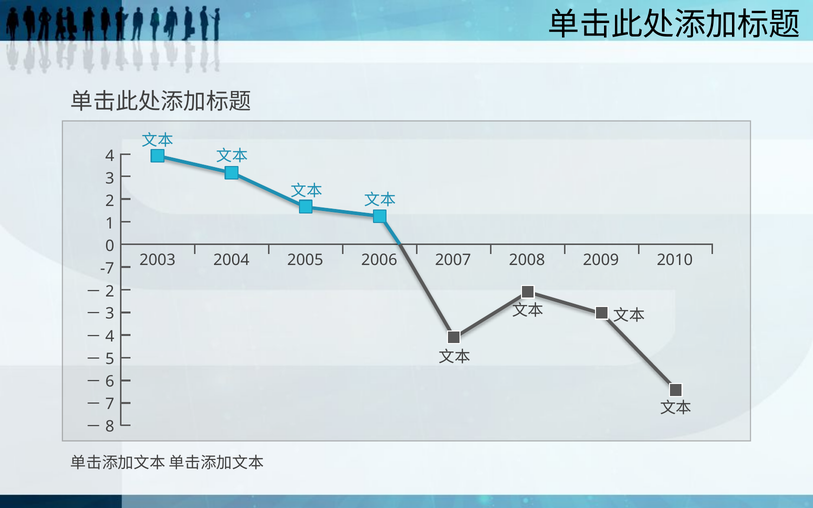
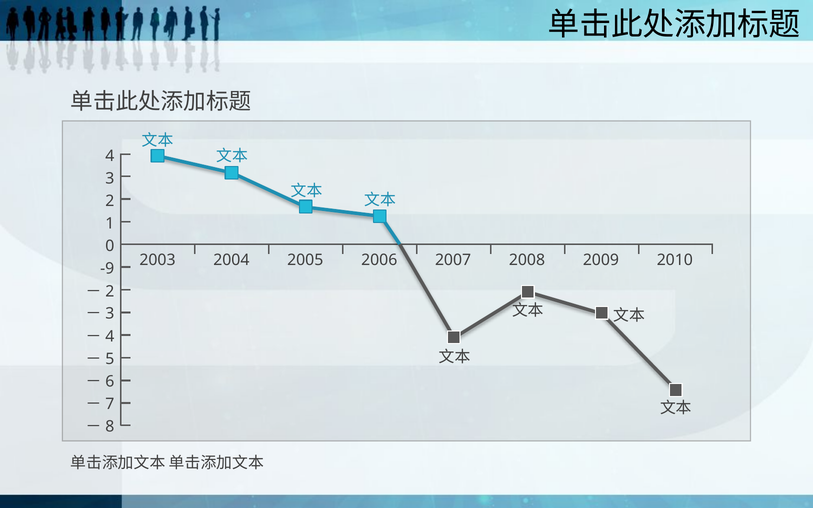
-7: -7 -> -9 (107, 269)
